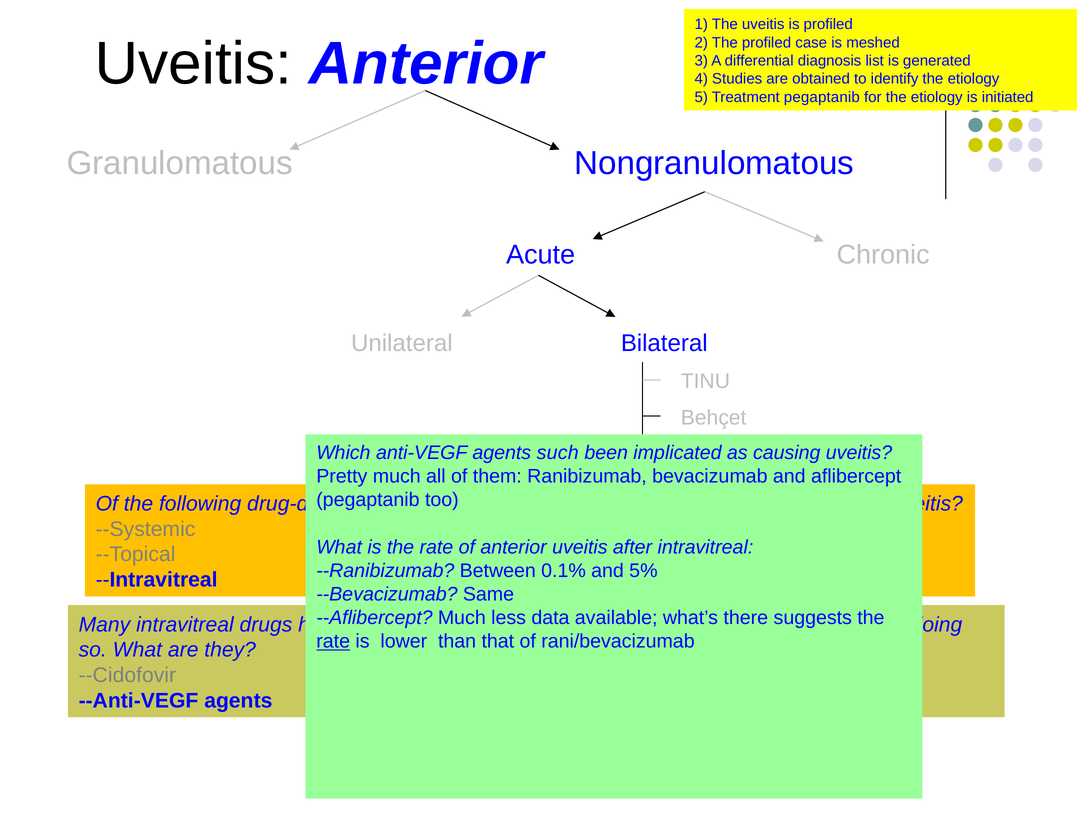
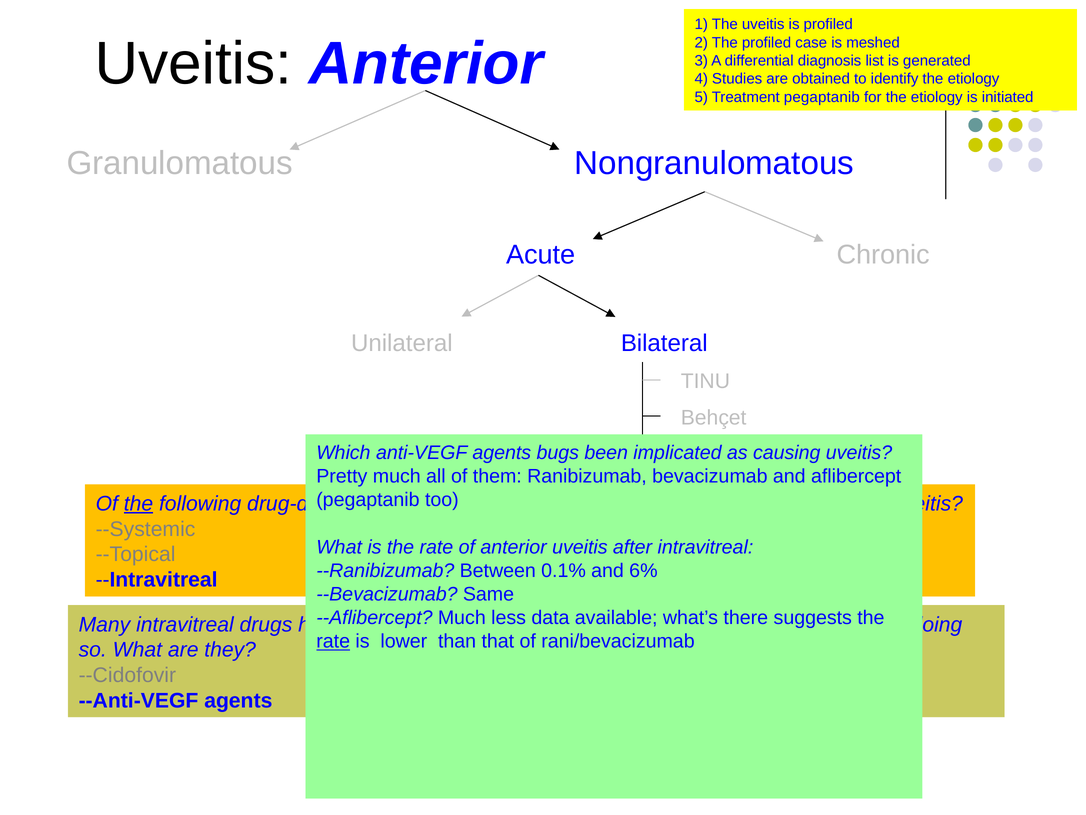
such: such -> bugs (558, 453)
the underline: none -> present (138, 503)
5%: 5% -> 6% (643, 570)
